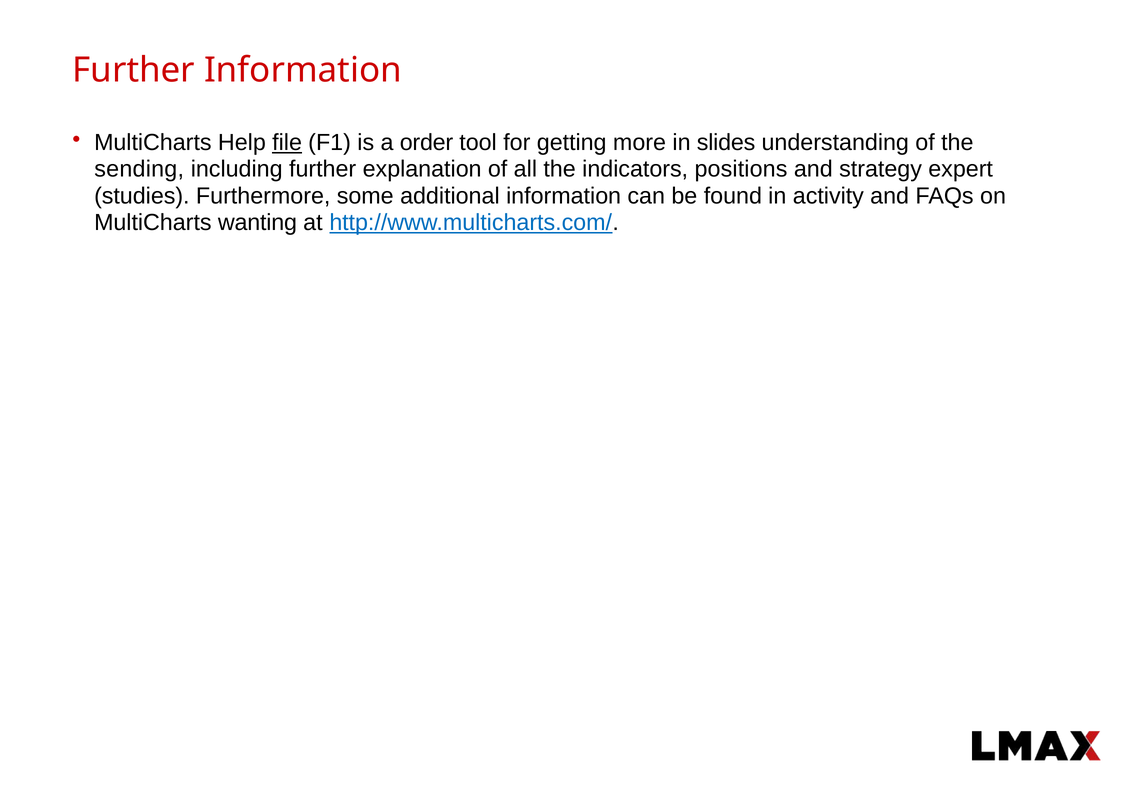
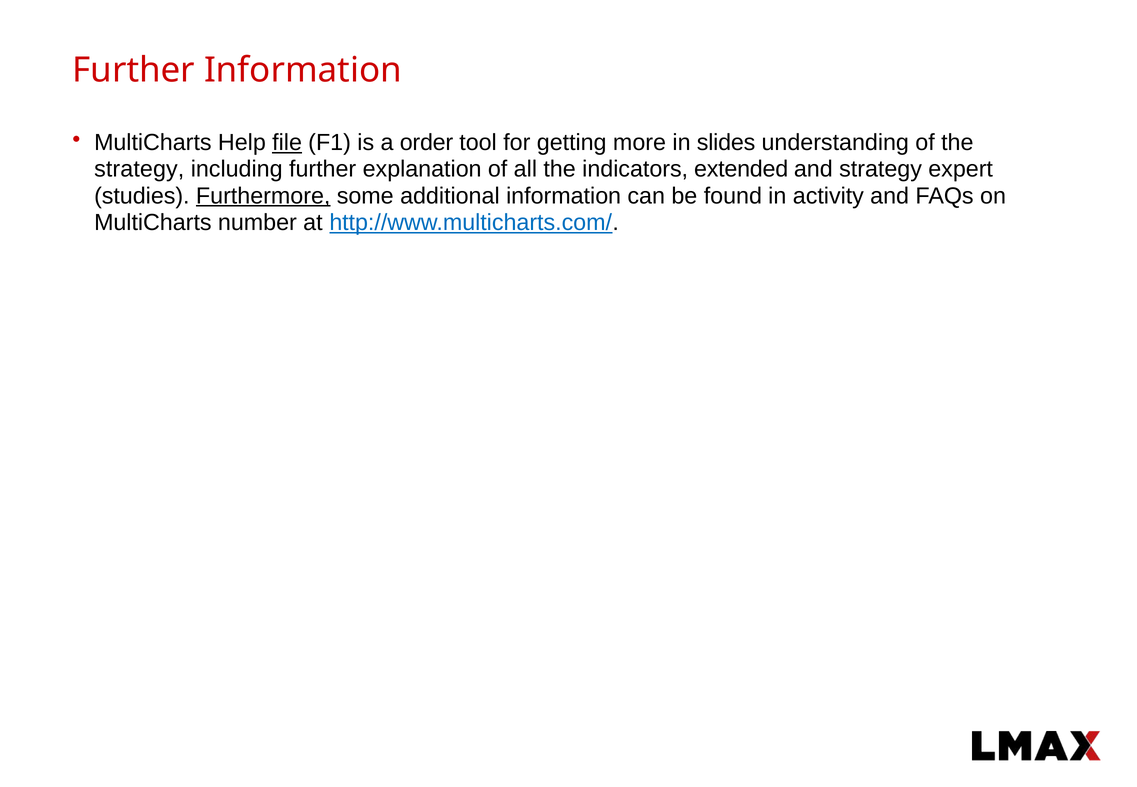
sending: sending -> strategy (139, 169)
positions: positions -> extended (741, 169)
Furthermore underline: none -> present (263, 196)
wanting: wanting -> number (257, 222)
